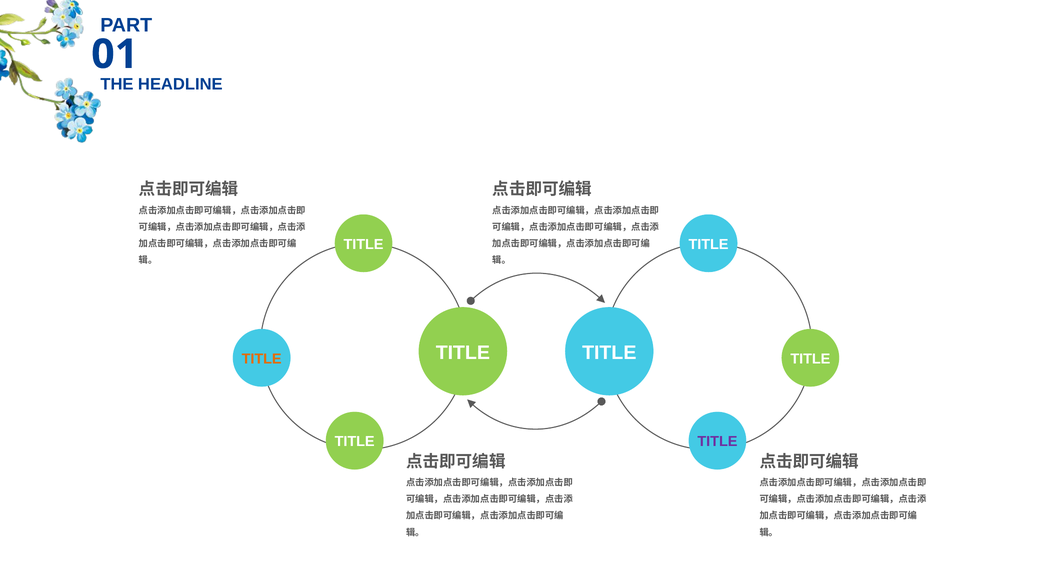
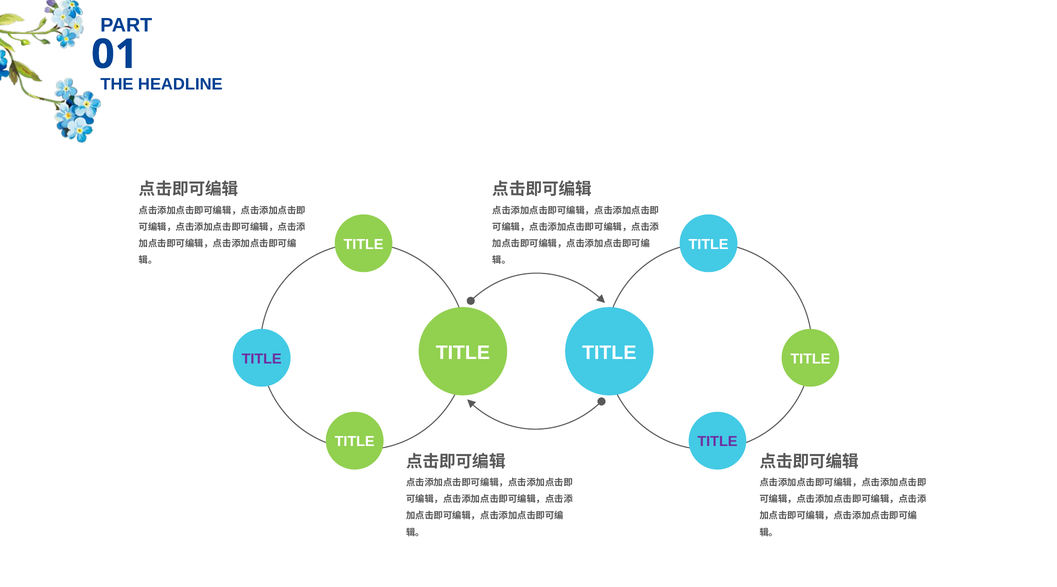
TITLE colour: orange -> purple (262, 359)
